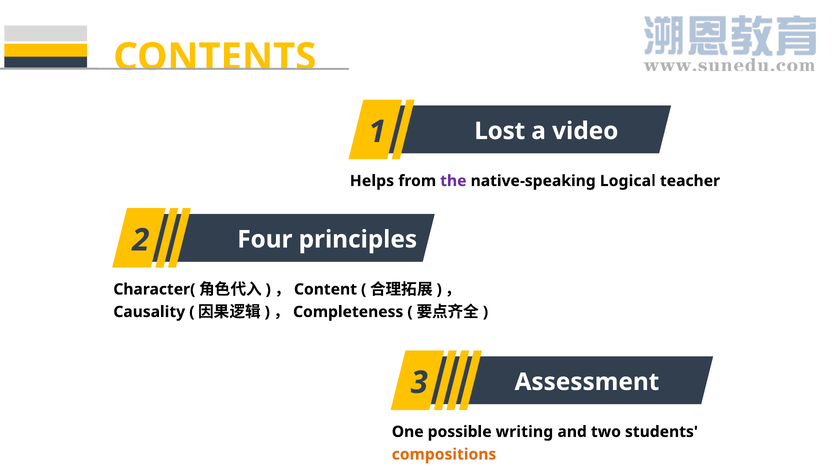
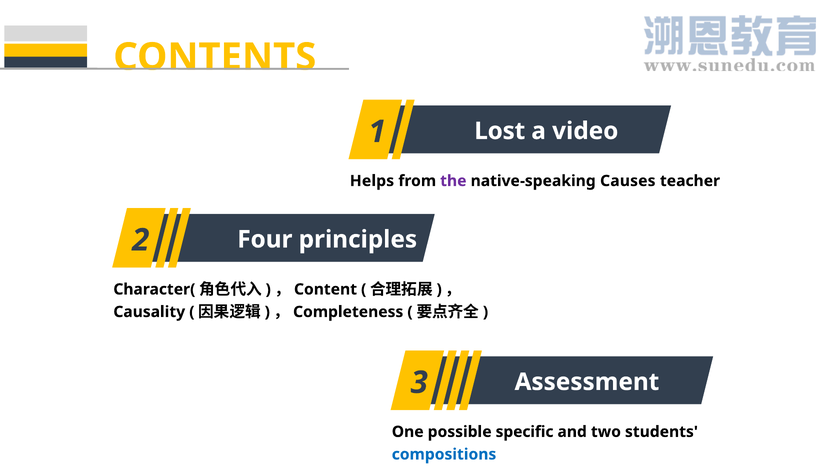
Logical: Logical -> Causes (628, 181)
writing: writing -> specific (525, 432)
compositions colour: orange -> blue (444, 454)
